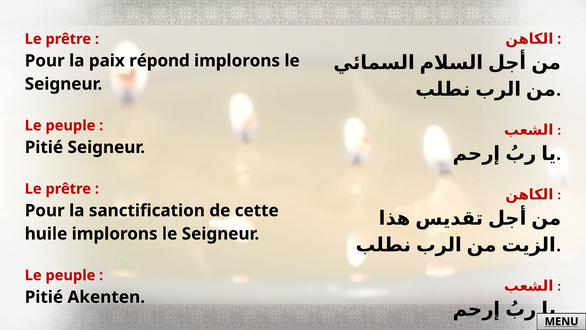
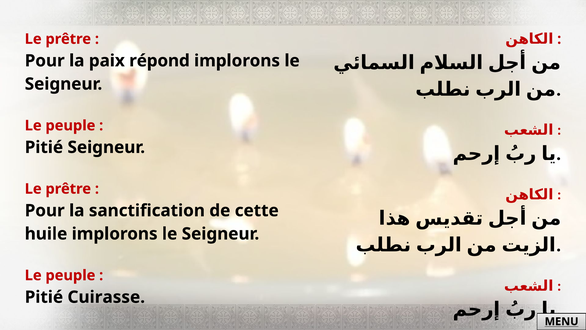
Akenten: Akenten -> Cuirasse (106, 297)
